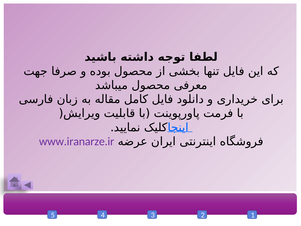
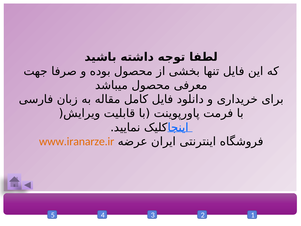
www.iranarze.ir colour: purple -> orange (77, 141)
